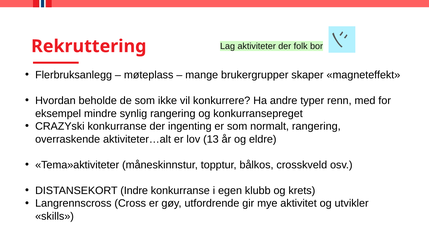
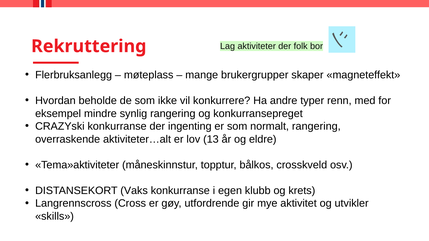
Indre: Indre -> Vaks (134, 191)
